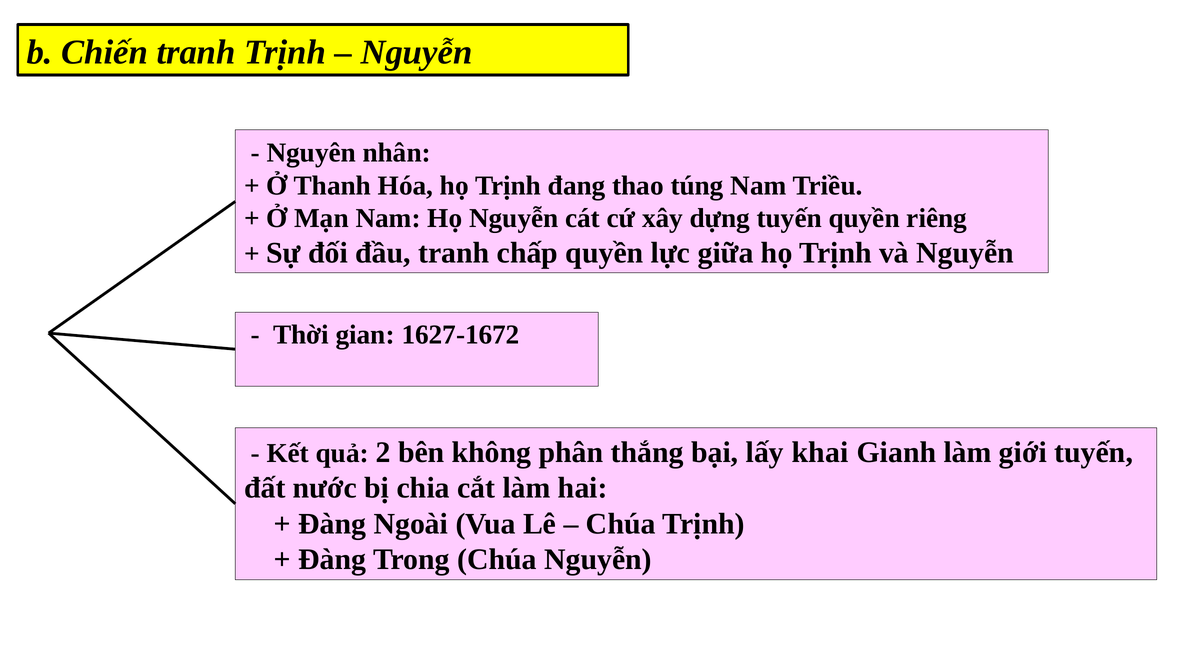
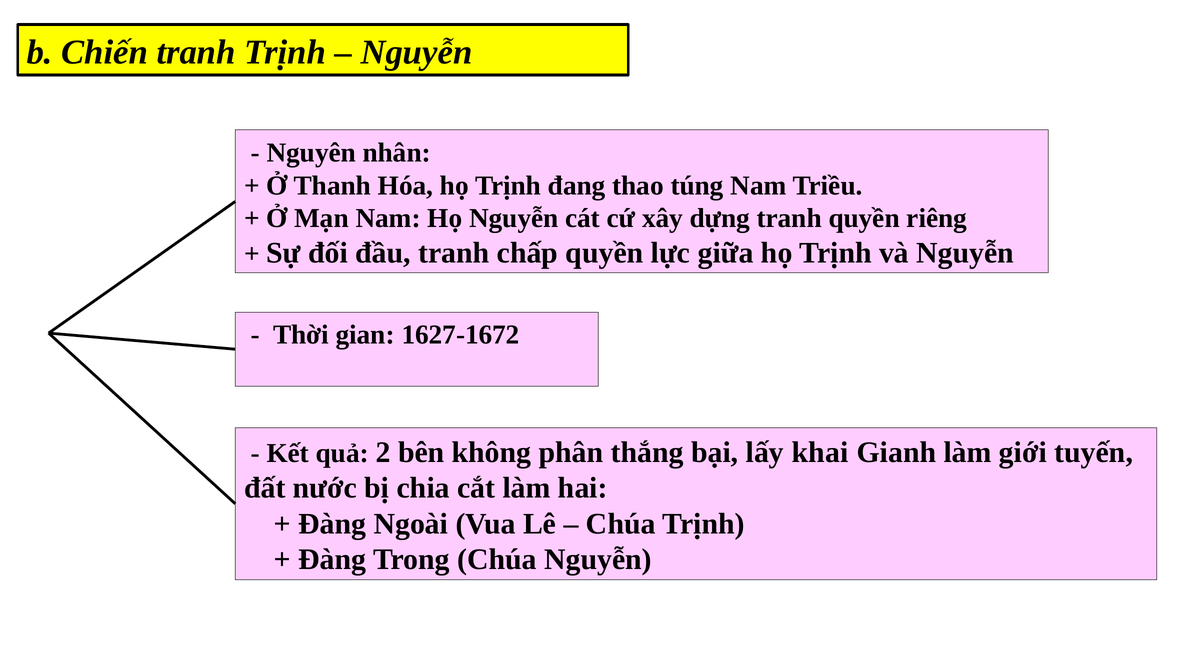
dựng tuyến: tuyến -> tranh (789, 218)
